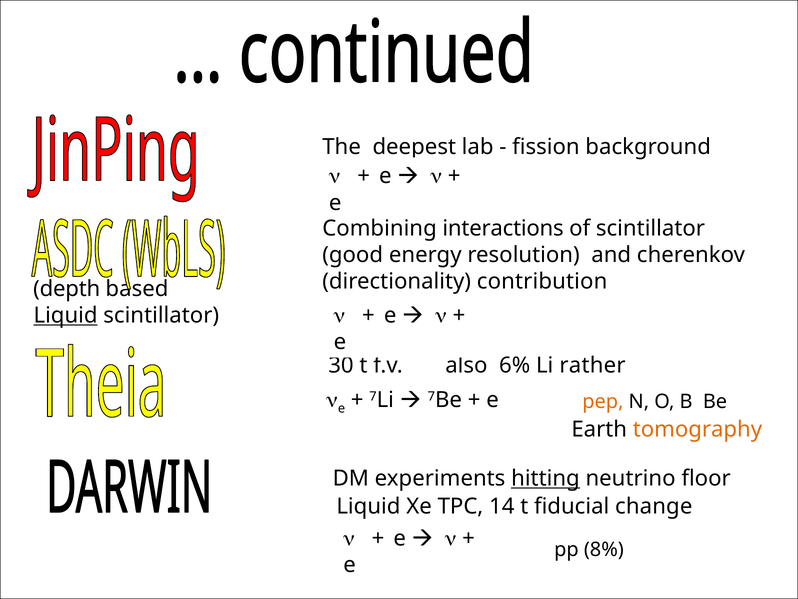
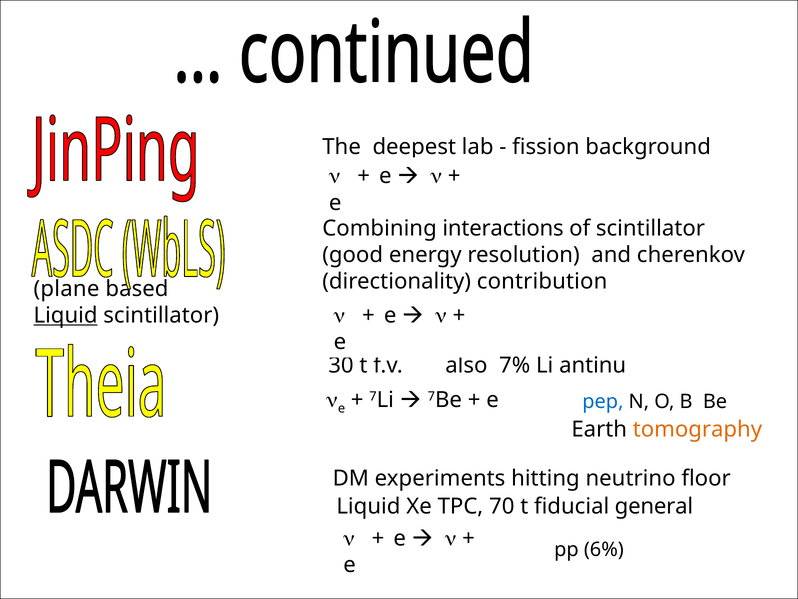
depth: depth -> plane (67, 289)
6%: 6% -> 7% (515, 365)
rather: rather -> antinu (593, 365)
pep colour: orange -> blue (603, 401)
hitting underline: present -> none (545, 478)
14: 14 -> 70 (502, 506)
change: change -> general (654, 506)
8%: 8% -> 6% (604, 549)
